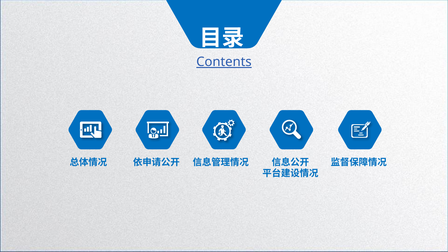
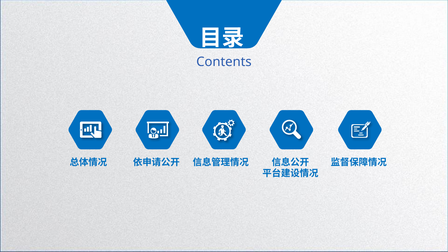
Contents underline: present -> none (224, 62)
